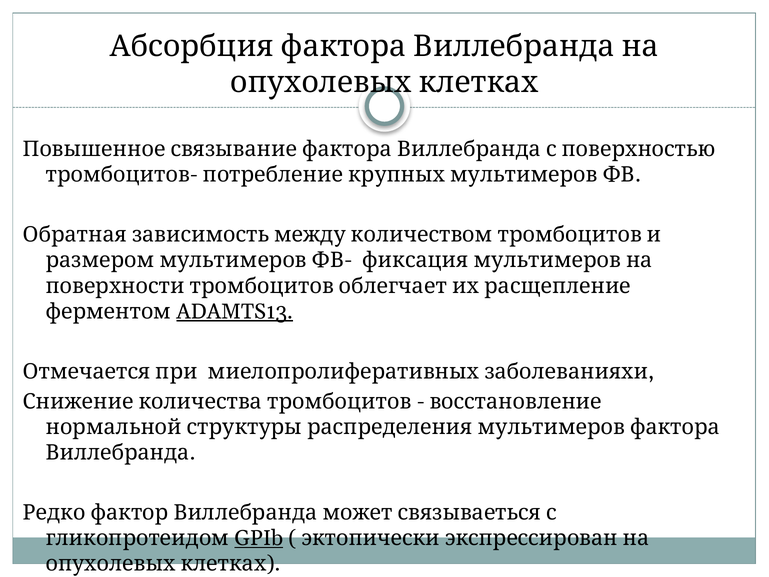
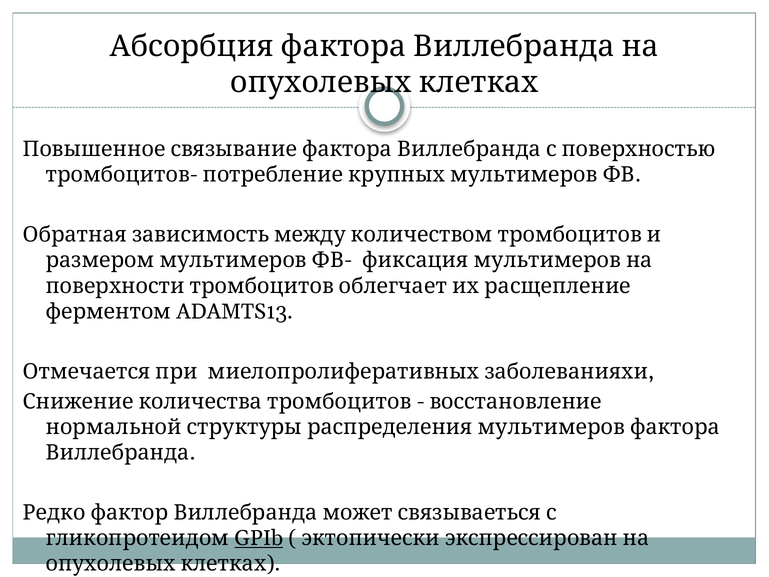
ADAMTS13 underline: present -> none (235, 312)
